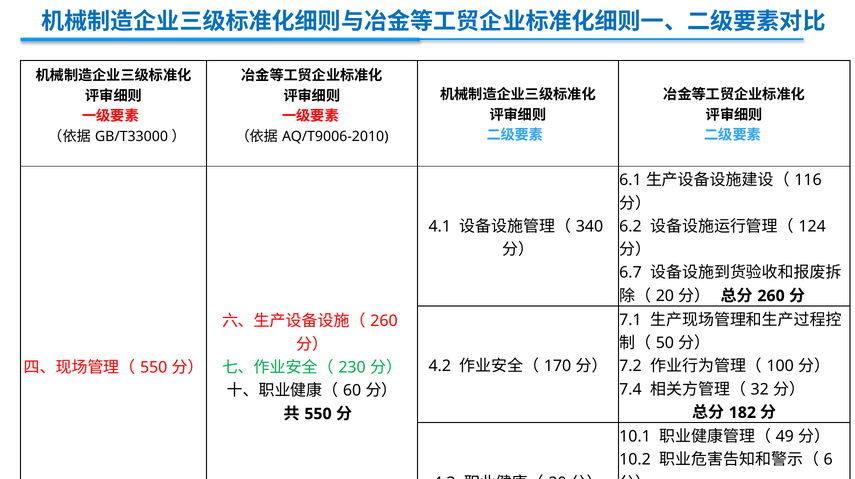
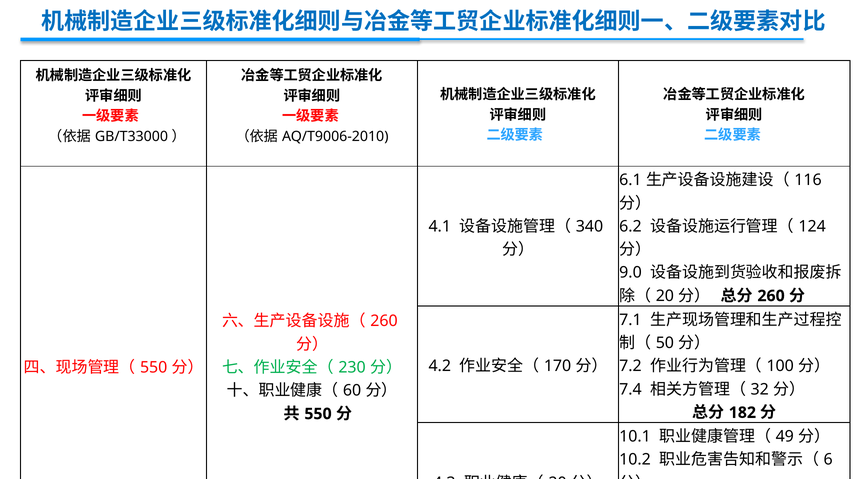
6.7: 6.7 -> 9.0 (631, 273)
